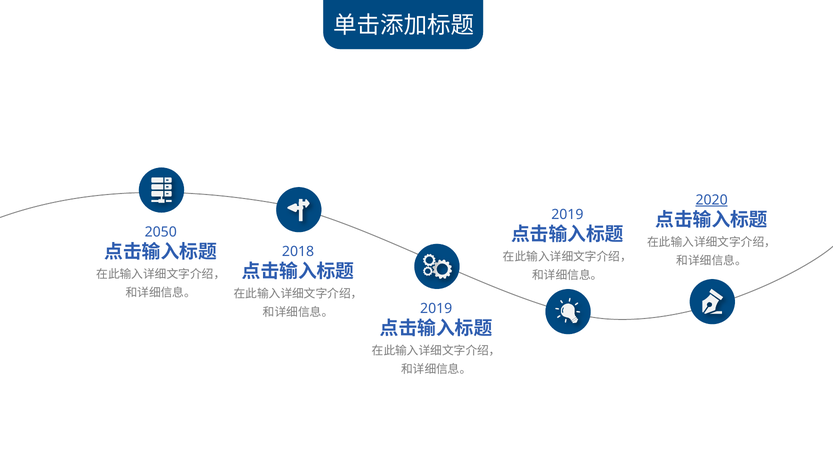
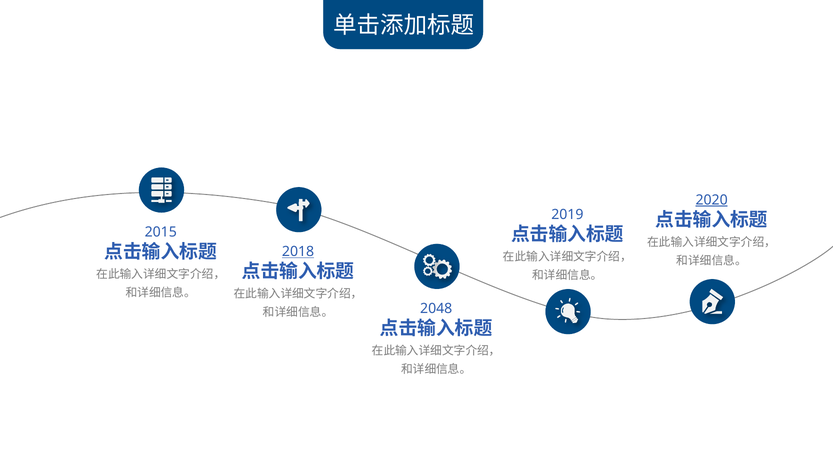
2050: 2050 -> 2015 (161, 232)
2018 underline: none -> present (298, 251)
2019: 2019 -> 2048 (436, 308)
